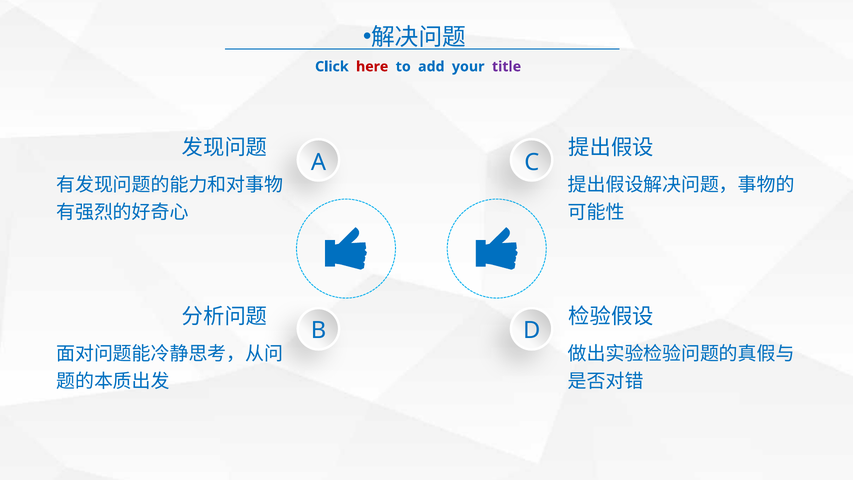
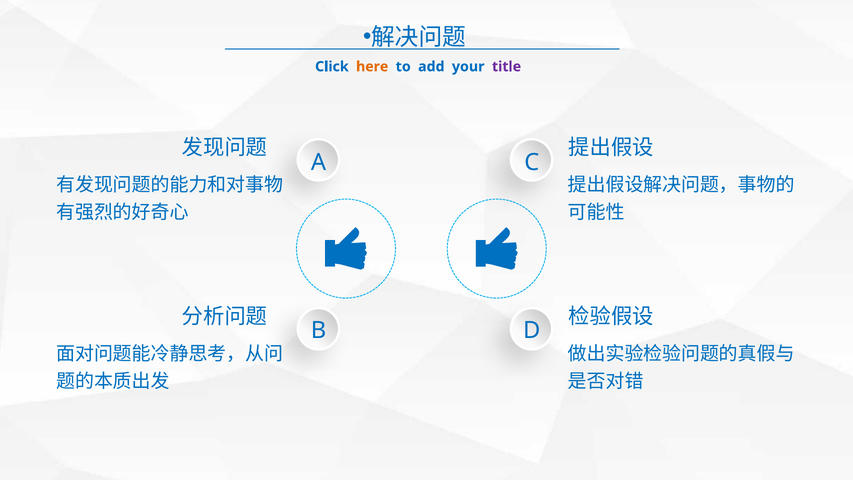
here colour: red -> orange (372, 67)
